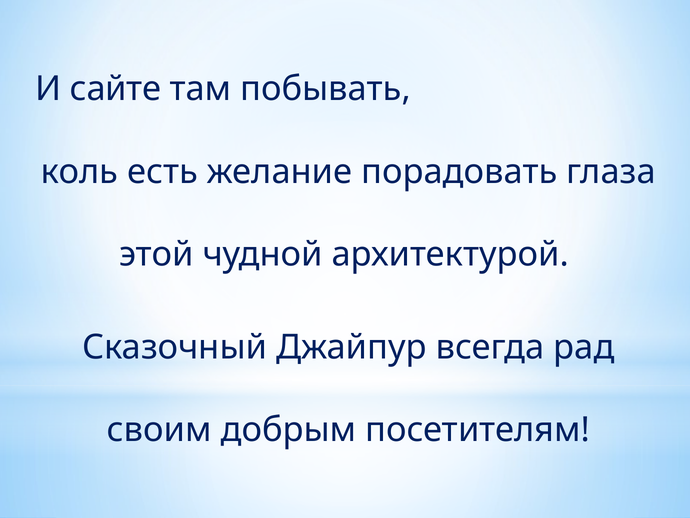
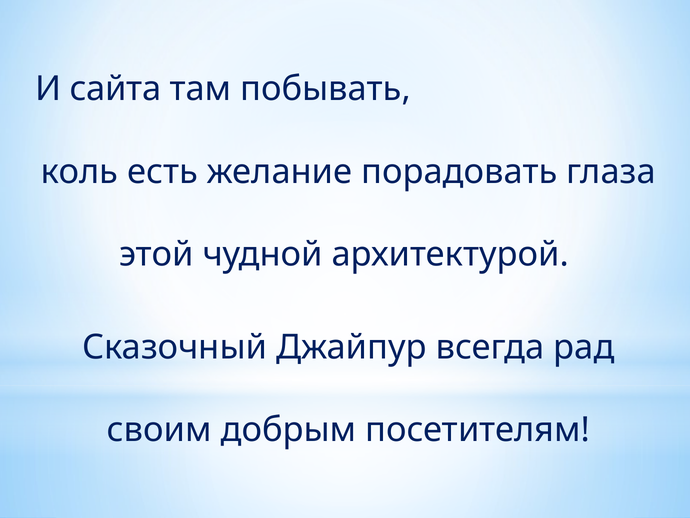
сайте: сайте -> сайта (116, 89)
